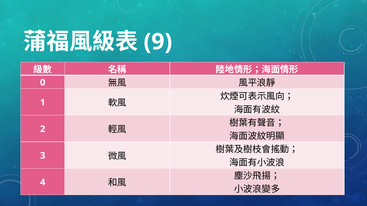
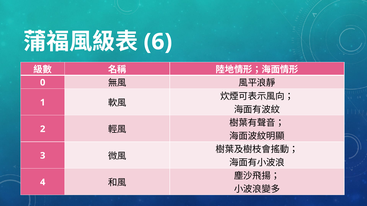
9: 9 -> 6 (158, 42)
